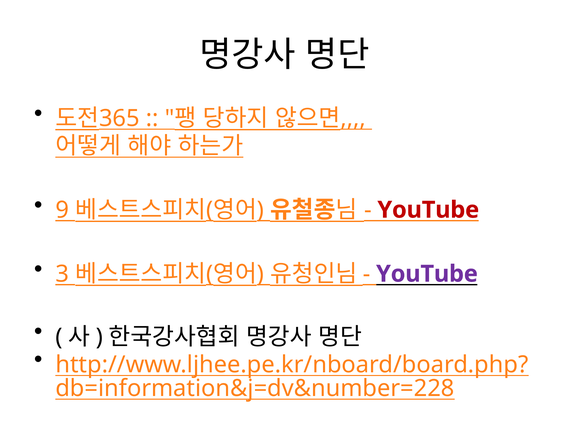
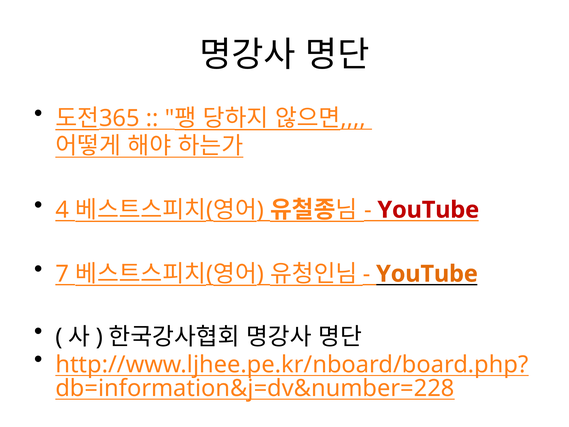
9: 9 -> 4 (62, 210)
3: 3 -> 7 (62, 274)
YouTube colour: purple -> orange (427, 274)
